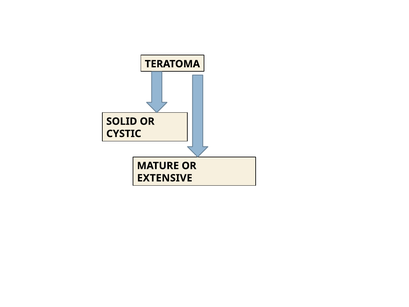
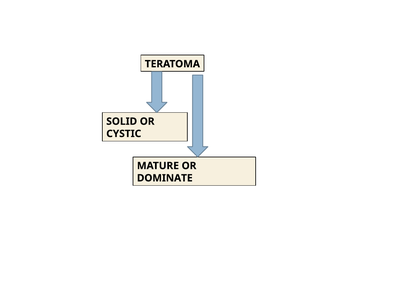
EXTENSIVE: EXTENSIVE -> DOMINATE (165, 178)
